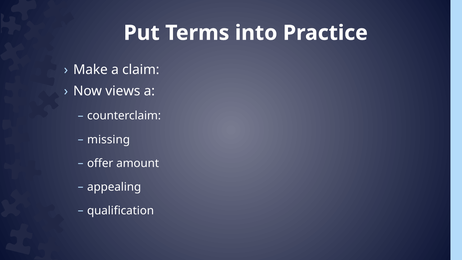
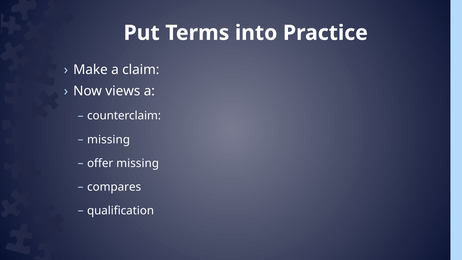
offer amount: amount -> missing (138, 163)
appealing: appealing -> compares (114, 187)
